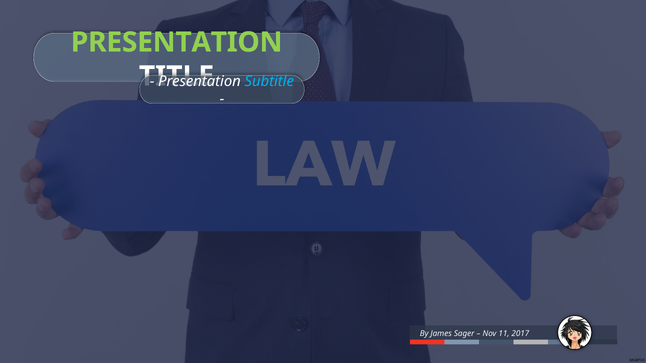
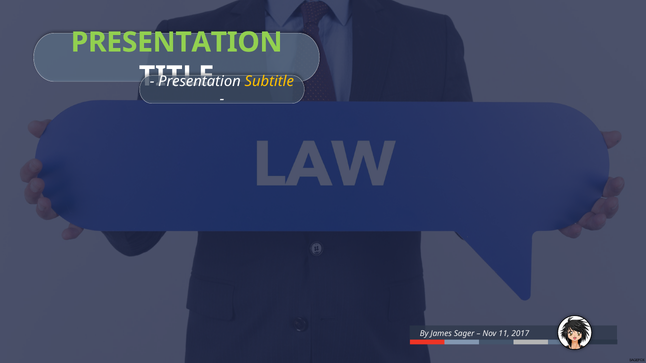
Subtitle colour: light blue -> yellow (269, 81)
